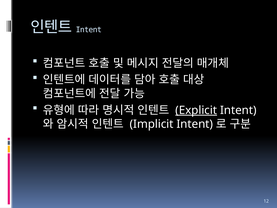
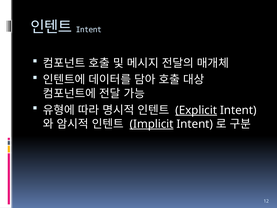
Implicit underline: none -> present (152, 124)
